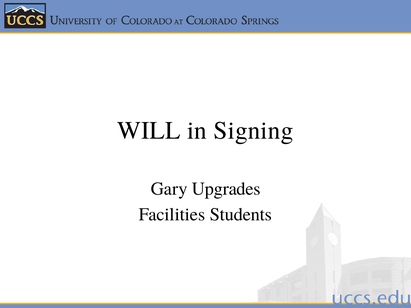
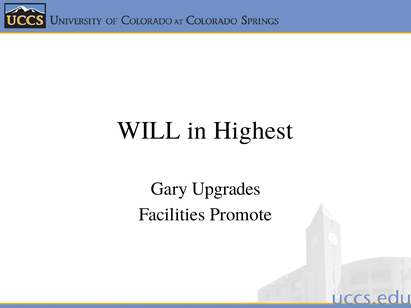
Signing: Signing -> Highest (253, 131)
Students: Students -> Promote (241, 215)
